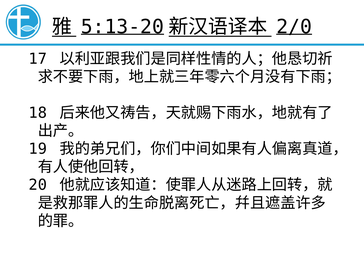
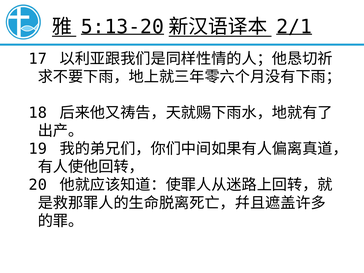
2/0: 2/0 -> 2/1 (294, 27)
